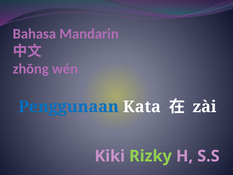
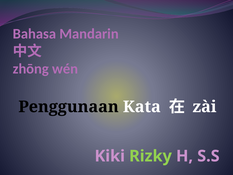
Penggunaan colour: blue -> black (69, 107)
